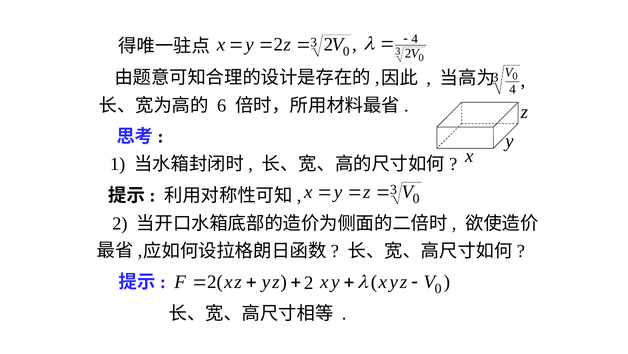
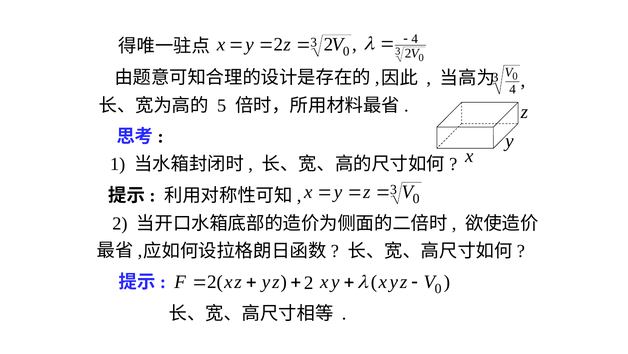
6: 6 -> 5 (222, 106)
